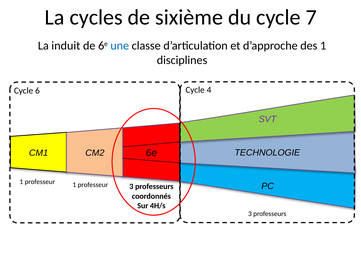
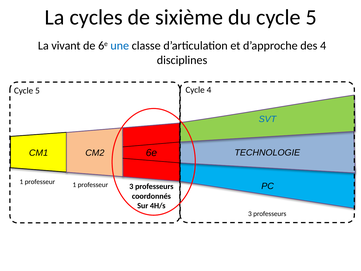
du cycle 7: 7 -> 5 (311, 17)
induit: induit -> vivant (66, 46)
des 1: 1 -> 4 (323, 46)
6: 6 -> 5 (37, 91)
SVT colour: purple -> blue (267, 119)
